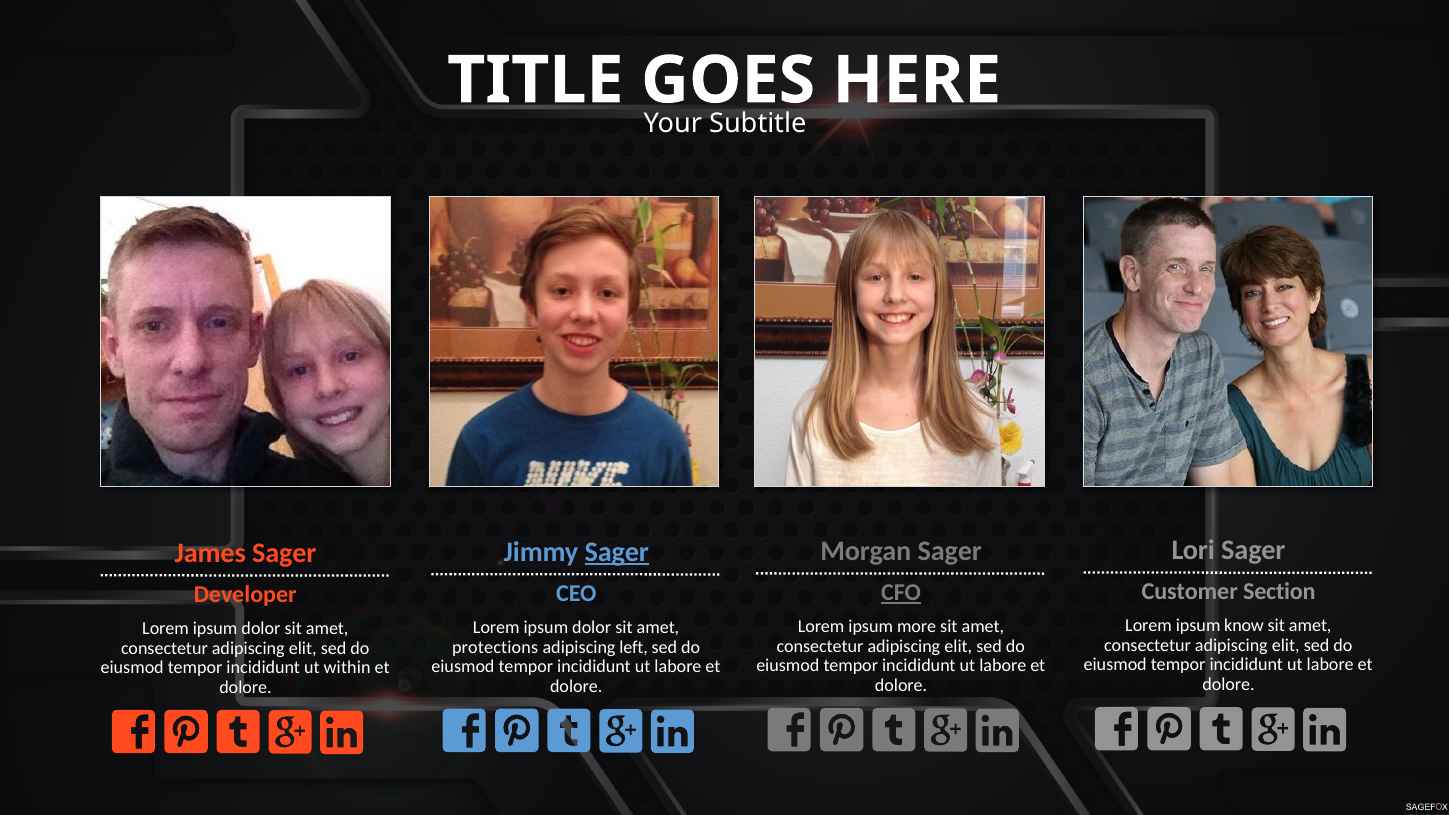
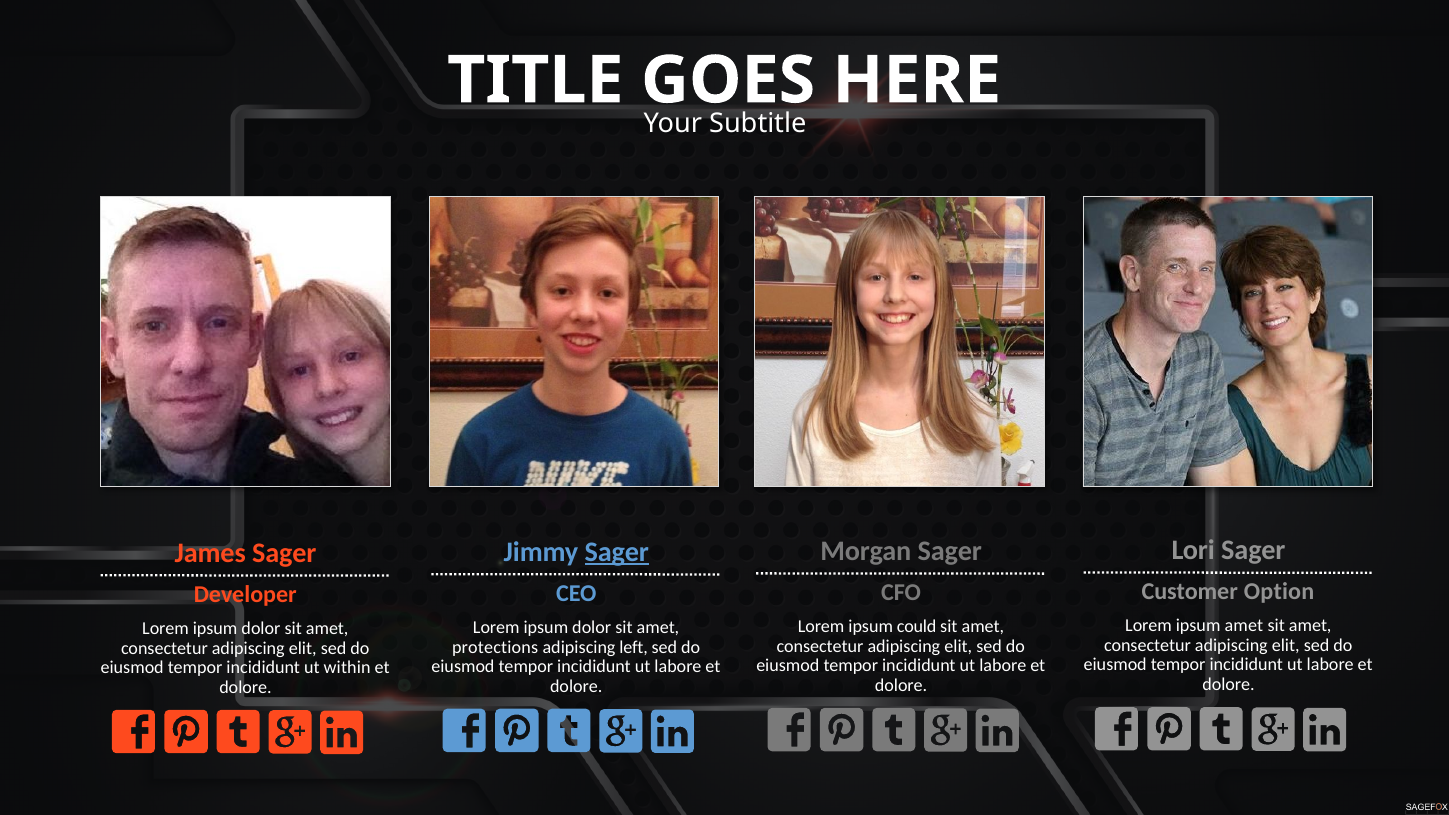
Section: Section -> Option (1279, 592)
CFO underline: present -> none (901, 593)
ipsum know: know -> amet (1244, 626)
more: more -> could (917, 627)
